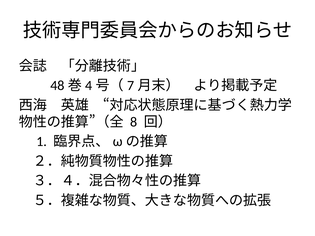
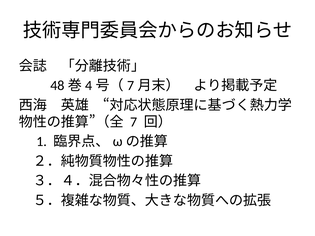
8: 8 -> 7 (134, 122)
